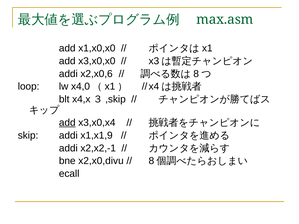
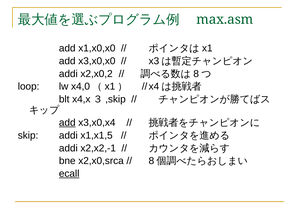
x2,x0,6: x2,x0,6 -> x2,x0,2 (97, 74)
x1,x1,9: x1,x1,9 -> x1,x1,5 (97, 136)
x2,x0,divu: x2,x0,divu -> x2,x0,srca (101, 161)
ecall underline: none -> present (69, 174)
